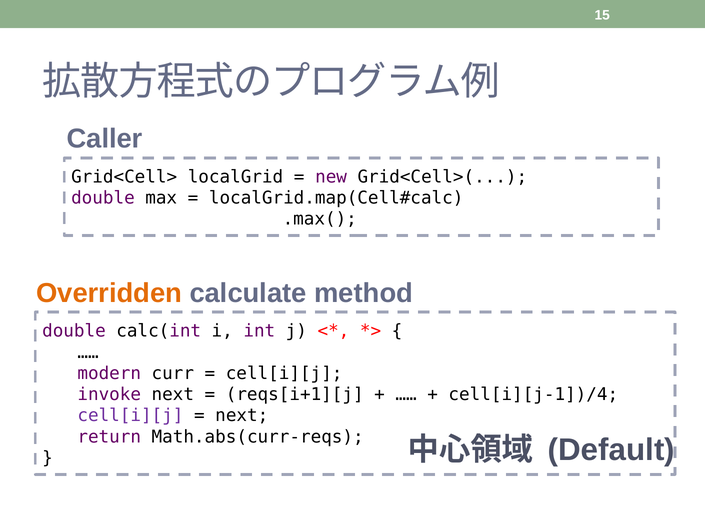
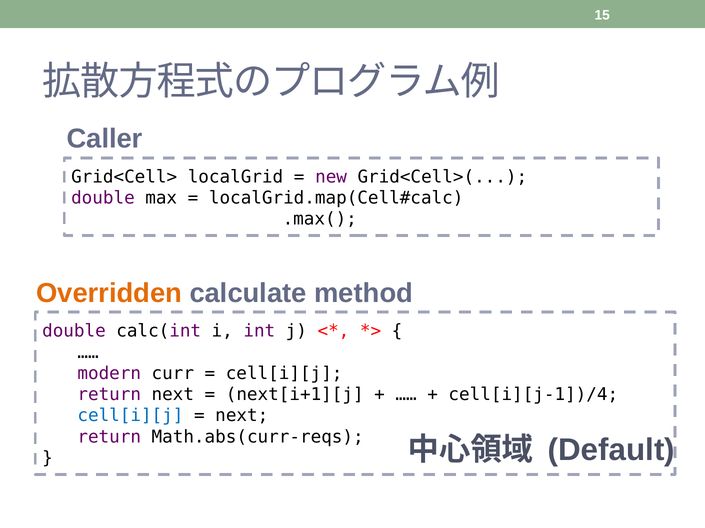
invoke: invoke -> return (109, 395)
reqs[i+1][j: reqs[i+1][j -> next[i+1][j (295, 395)
cell[i][j colour: purple -> blue (130, 416)
